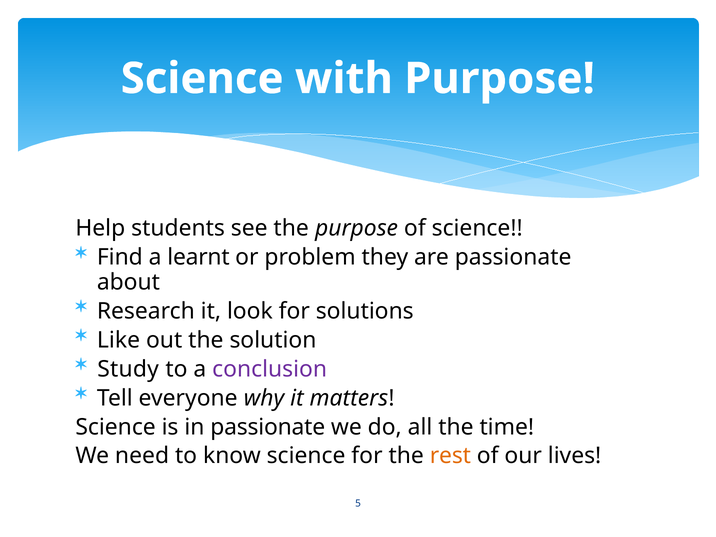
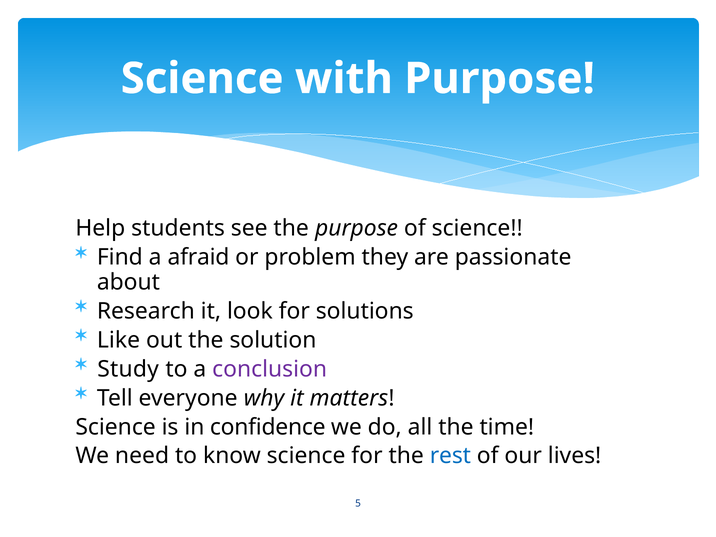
learnt: learnt -> afraid (198, 257)
in passionate: passionate -> confidence (268, 427)
rest colour: orange -> blue (450, 456)
